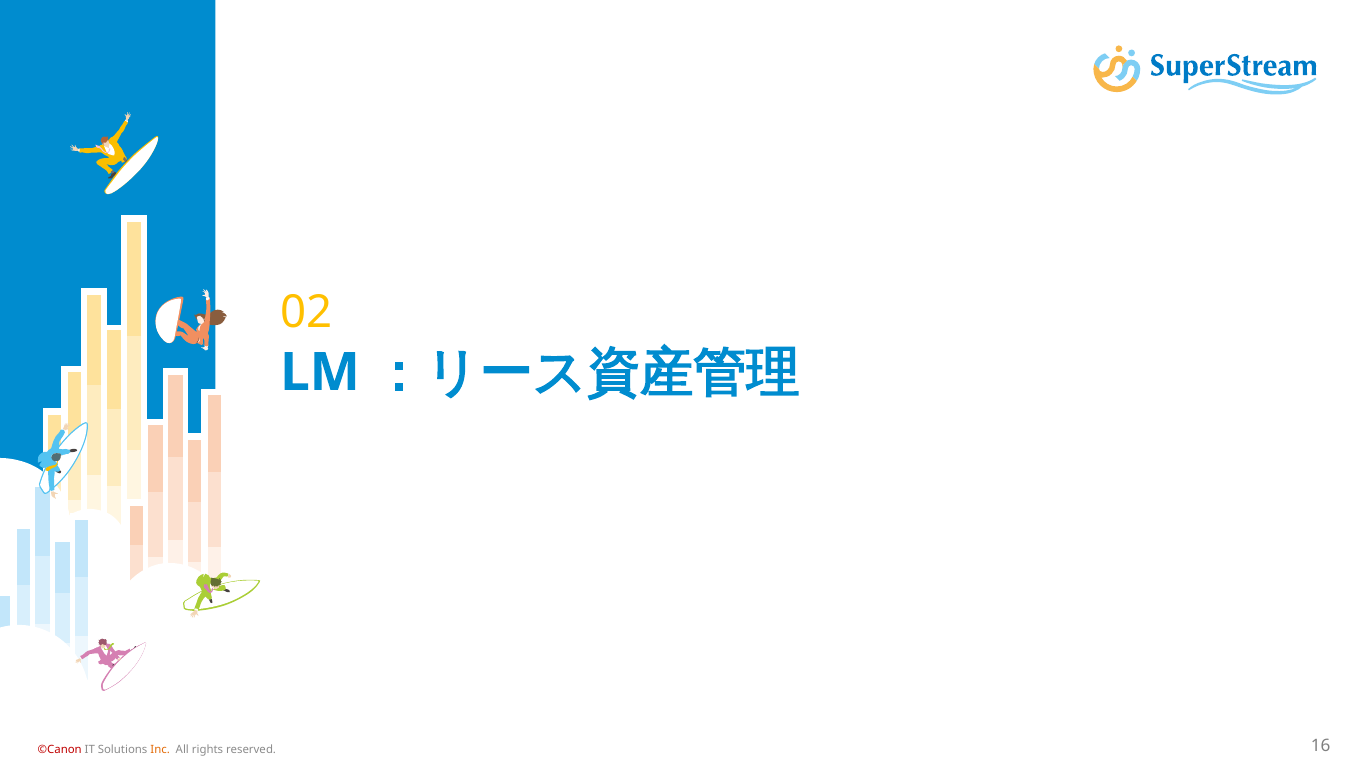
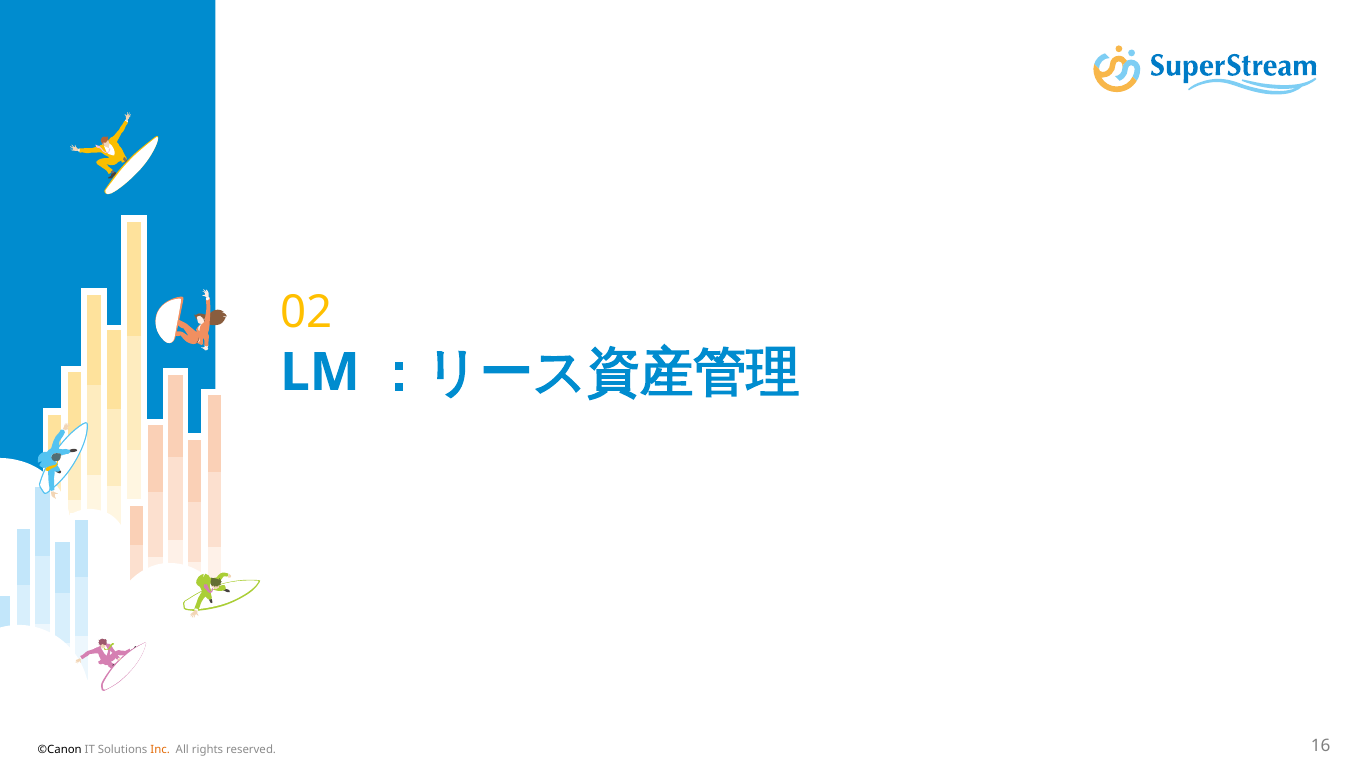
©Canon colour: red -> black (60, 750)
